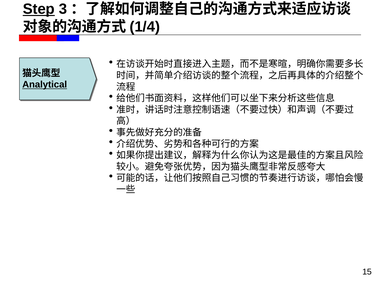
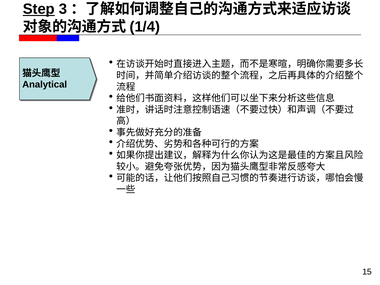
Analytical underline: present -> none (45, 85)
